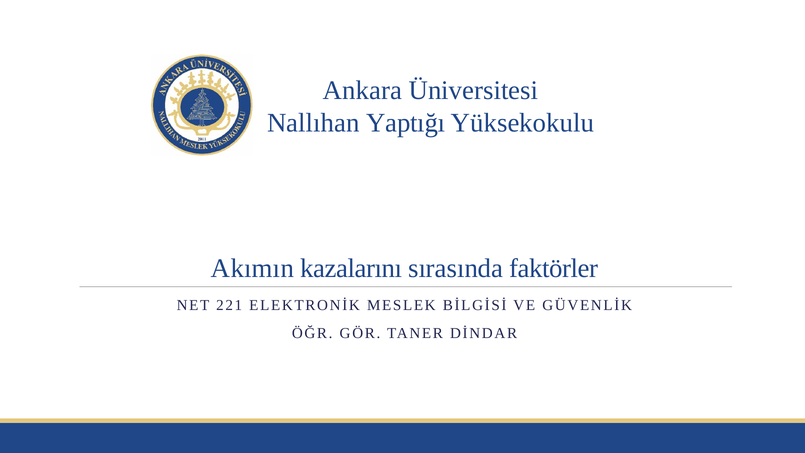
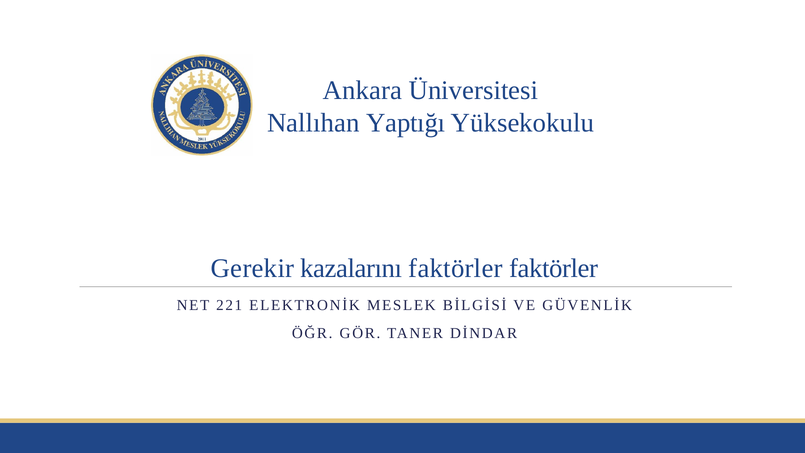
Akımın: Akımın -> Gerekir (252, 268)
kazalarını sırasında: sırasında -> faktörler (456, 268)
